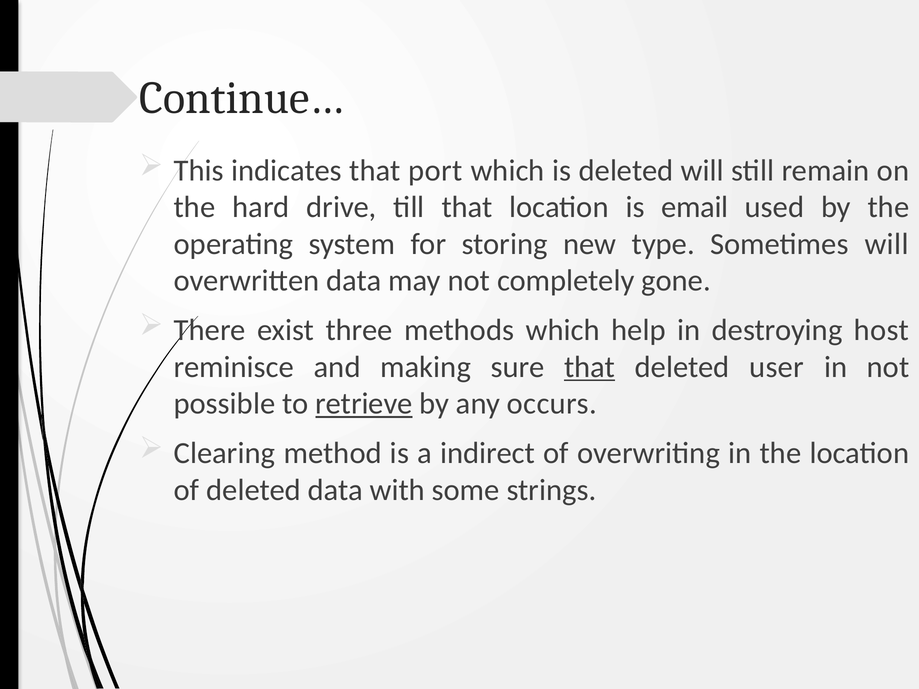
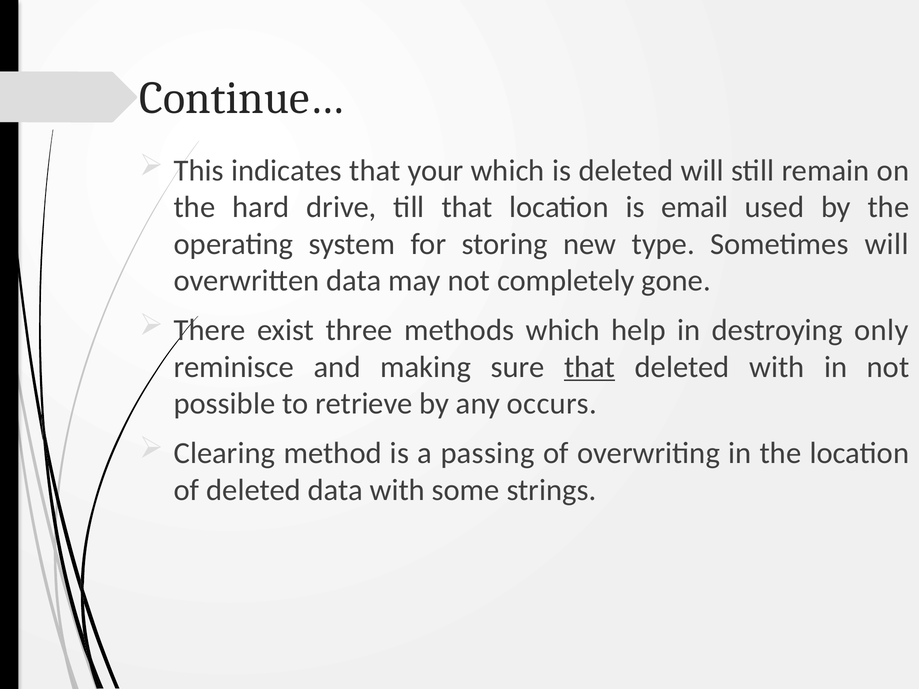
port: port -> your (436, 171)
host: host -> only (881, 330)
deleted user: user -> with (777, 367)
retrieve underline: present -> none (364, 404)
indirect: indirect -> passing (488, 454)
